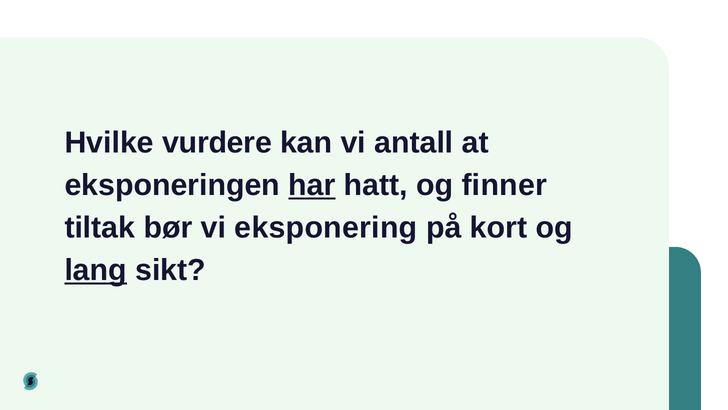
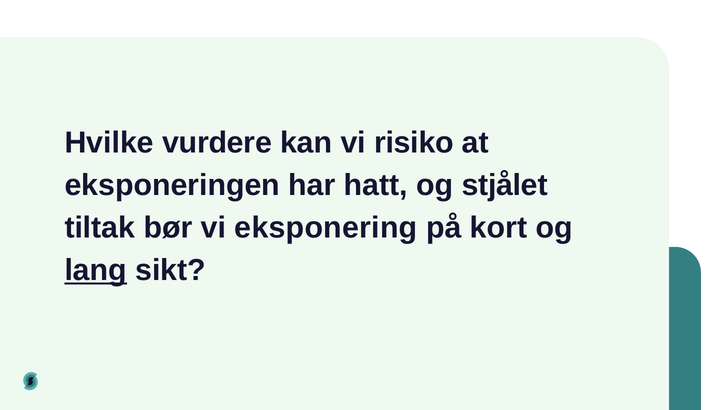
antall: antall -> risiko (414, 143)
har underline: present -> none (312, 185)
finner: finner -> stjålet (505, 185)
